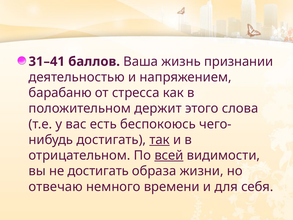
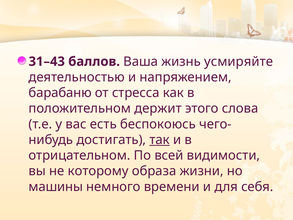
31–41: 31–41 -> 31–43 (47, 61)
признании: признании -> усмиряйте (239, 61)
всей underline: present -> none (169, 155)
не достигать: достигать -> которому (98, 171)
отвечаю: отвечаю -> машины (56, 187)
